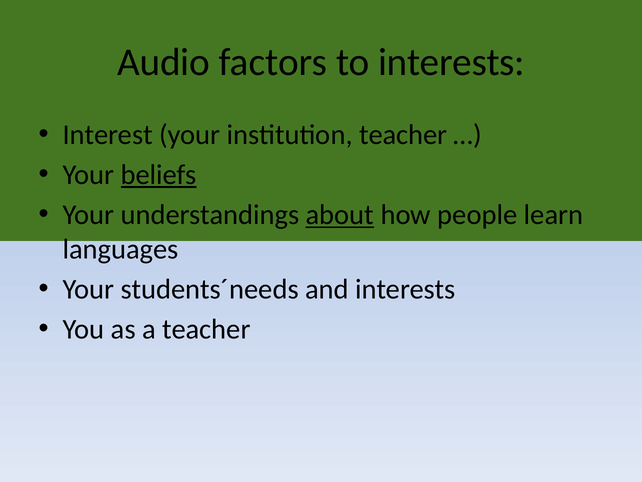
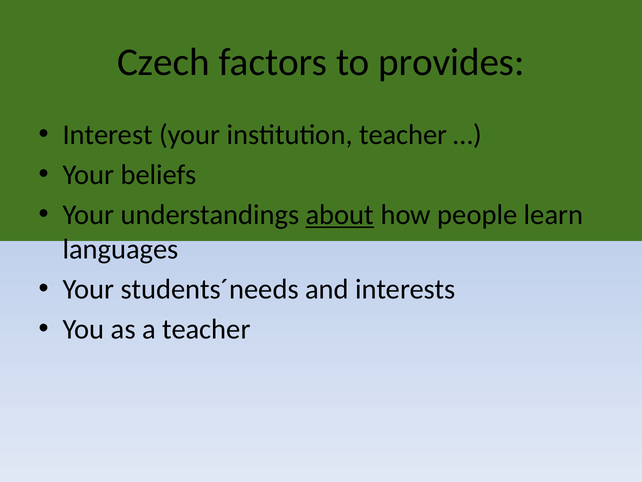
Audio: Audio -> Czech (163, 62)
to interests: interests -> provides (451, 62)
beliefs underline: present -> none (159, 175)
